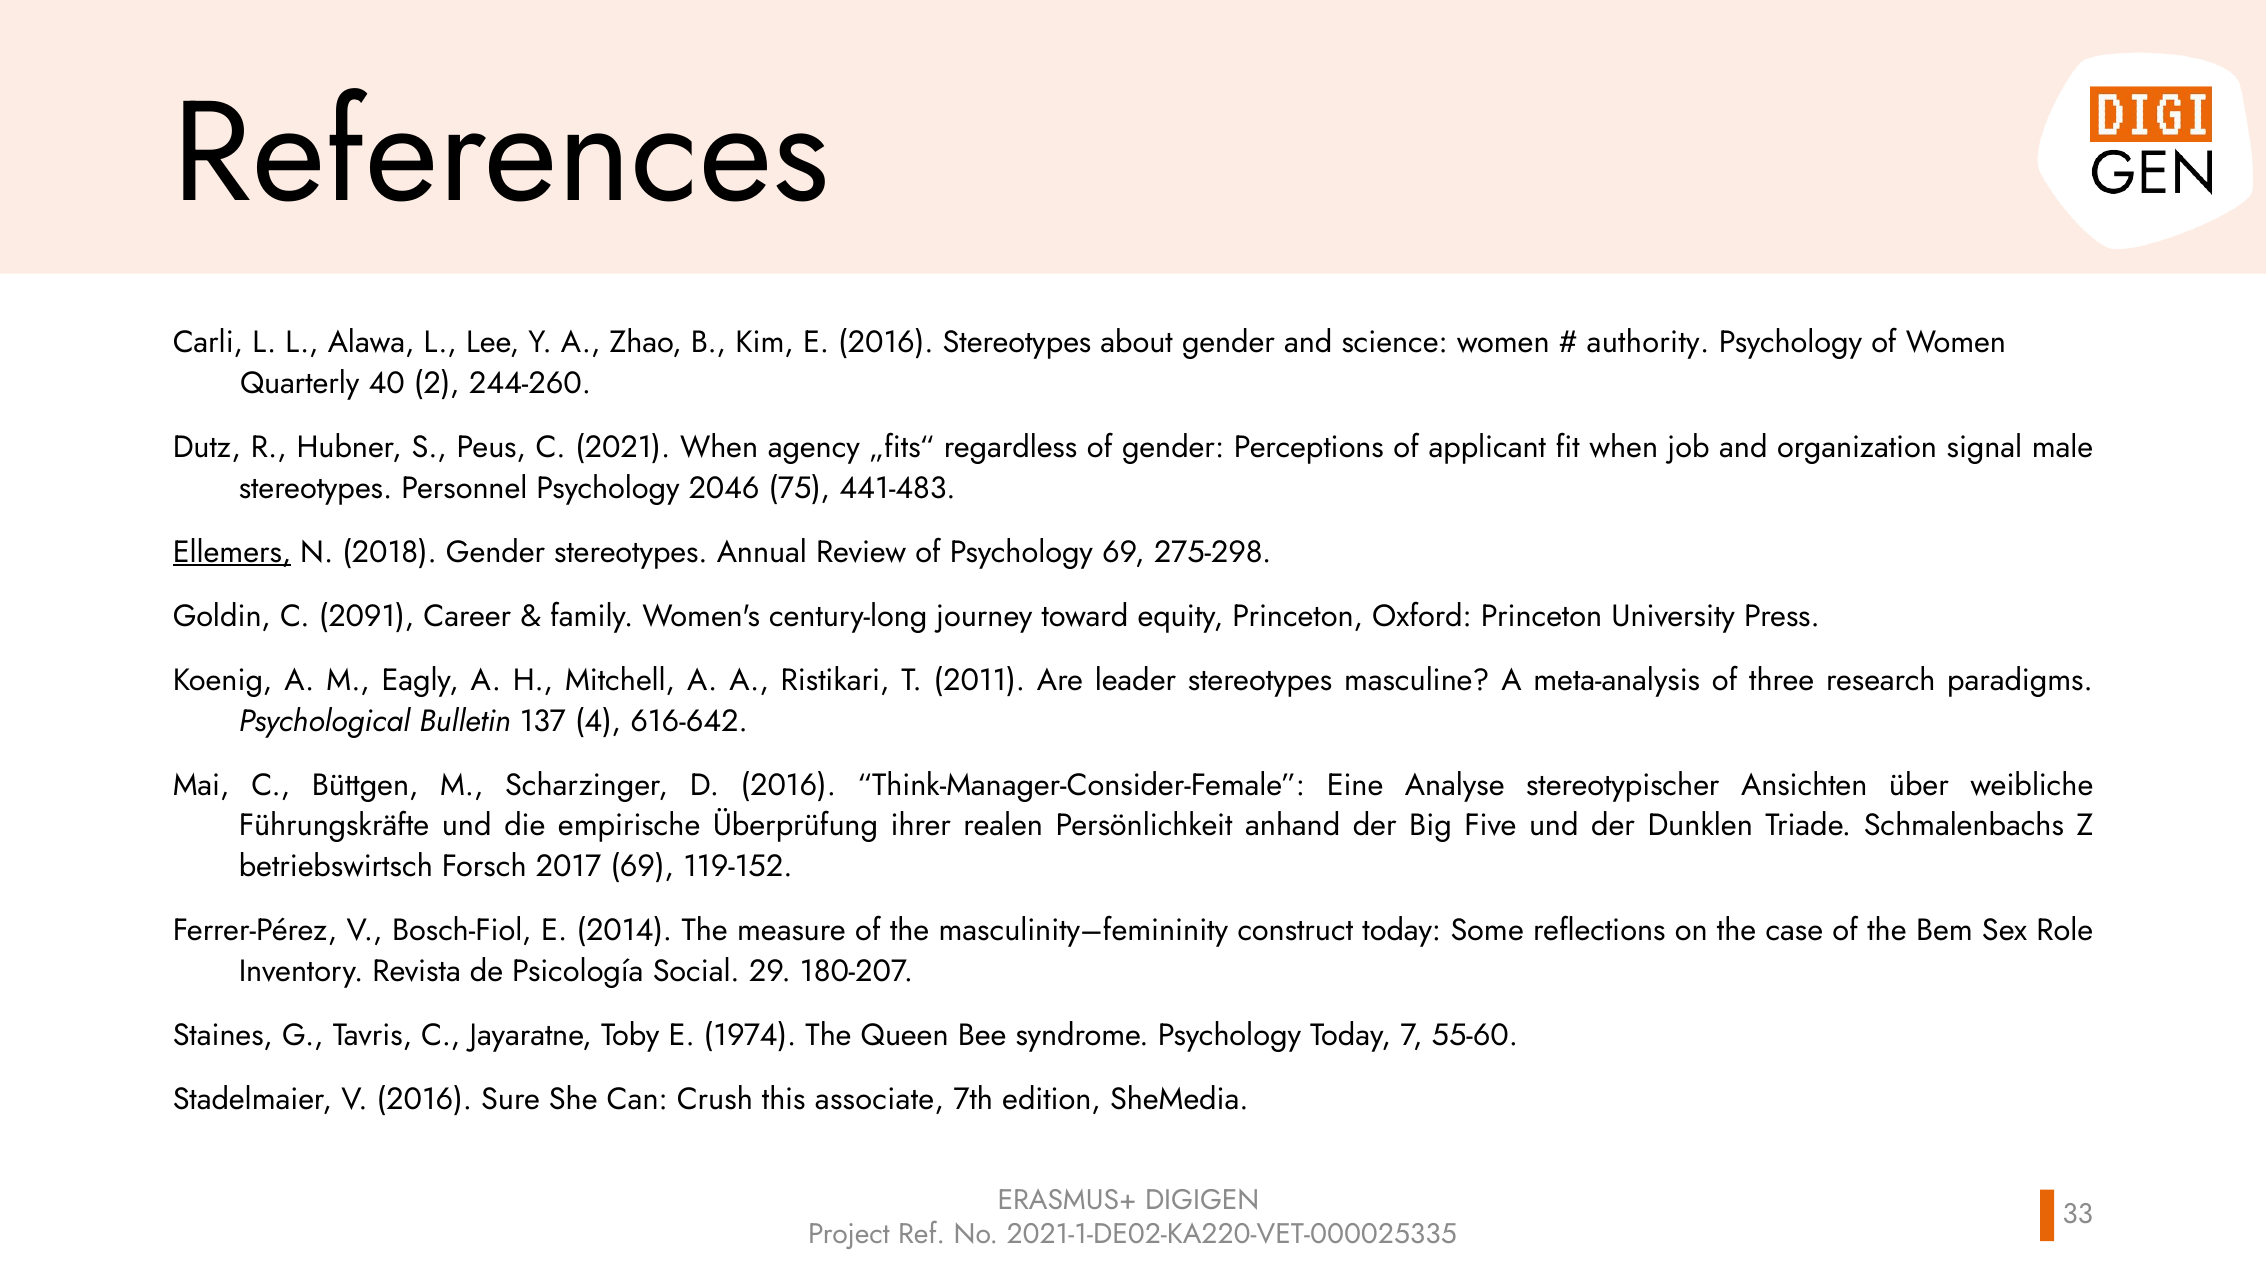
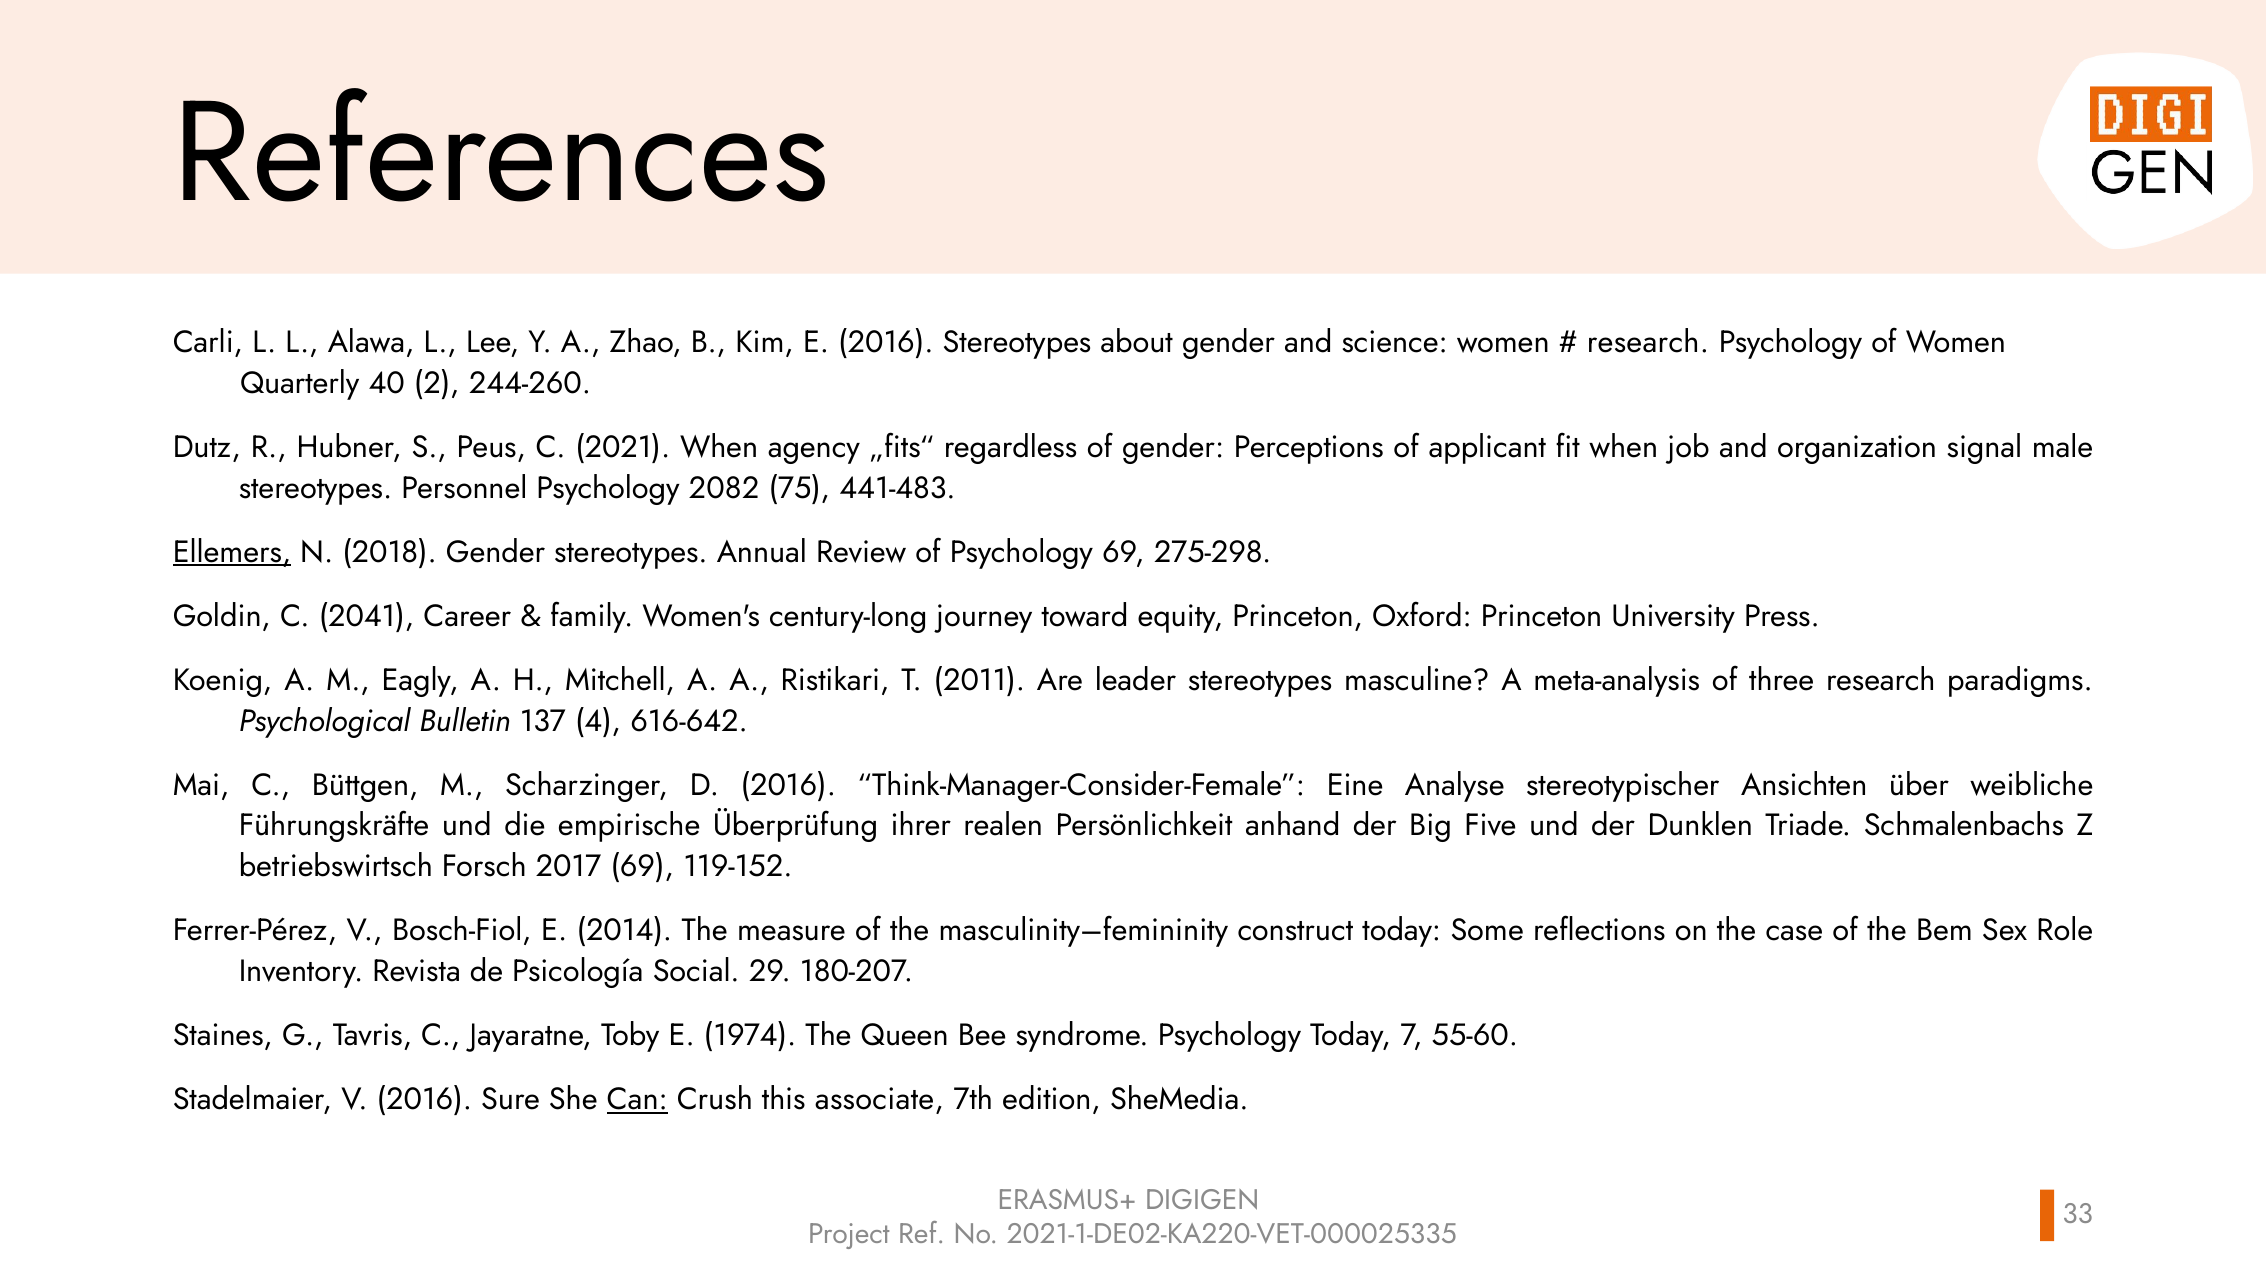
authority: authority -> research (1648, 343)
2046: 2046 -> 2082 (724, 488)
2091: 2091 -> 2041 (367, 616)
Can underline: none -> present (637, 1099)
